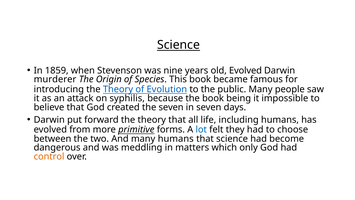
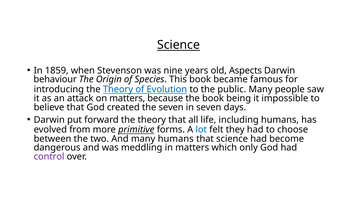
old Evolved: Evolved -> Aspects (245, 70)
murderer: murderer -> behaviour (55, 79)
on syphilis: syphilis -> matters (127, 98)
control colour: orange -> purple (49, 156)
